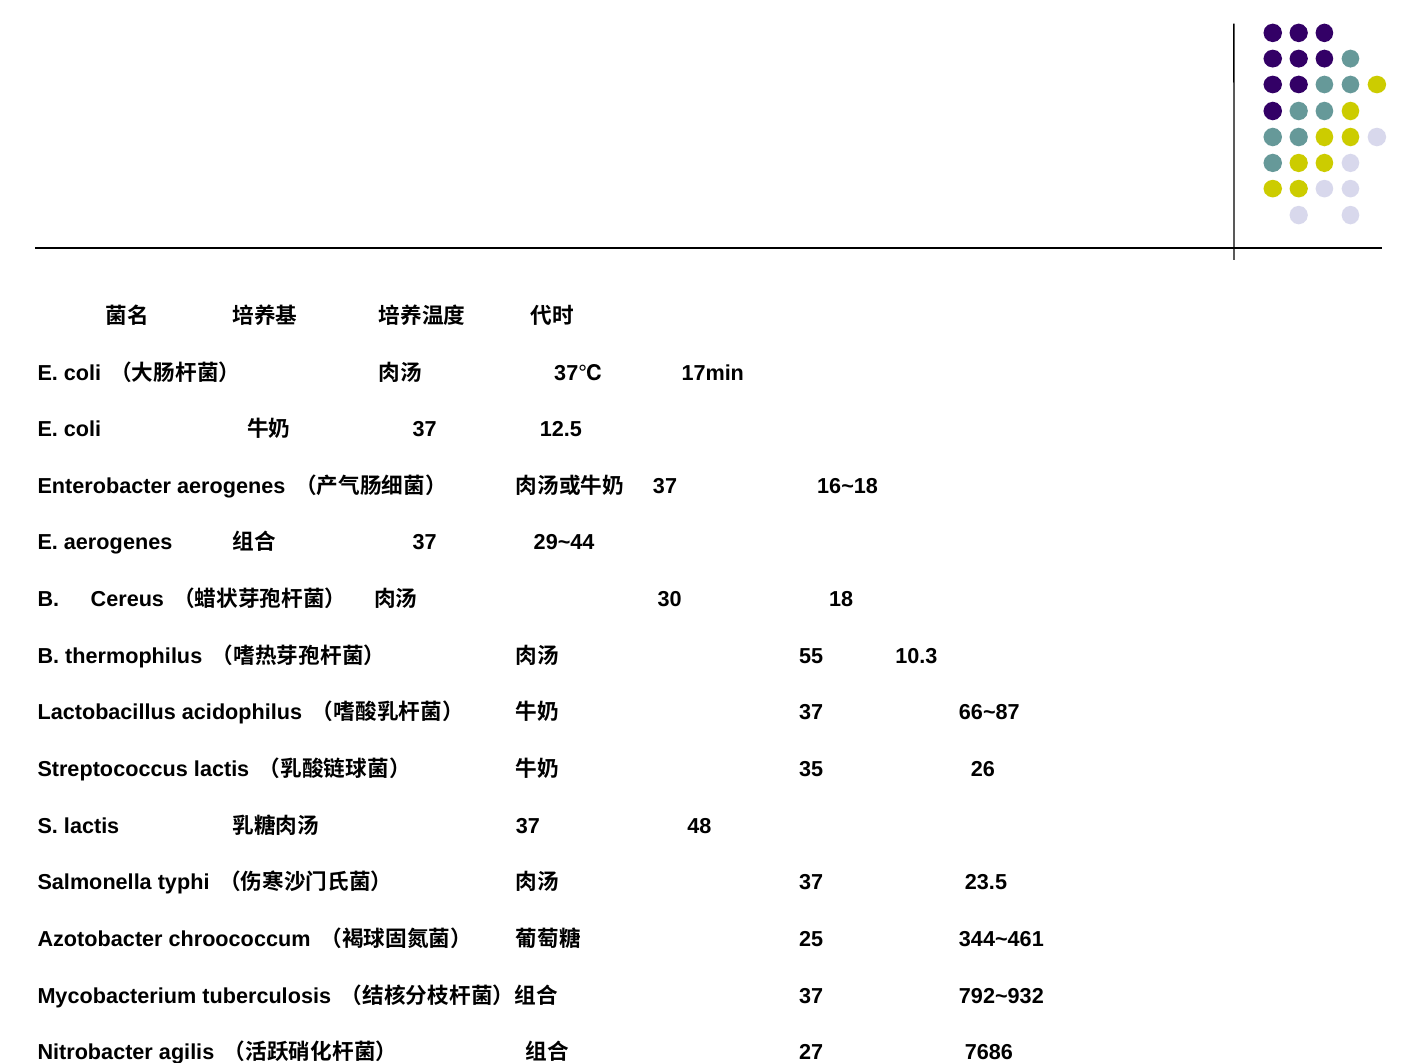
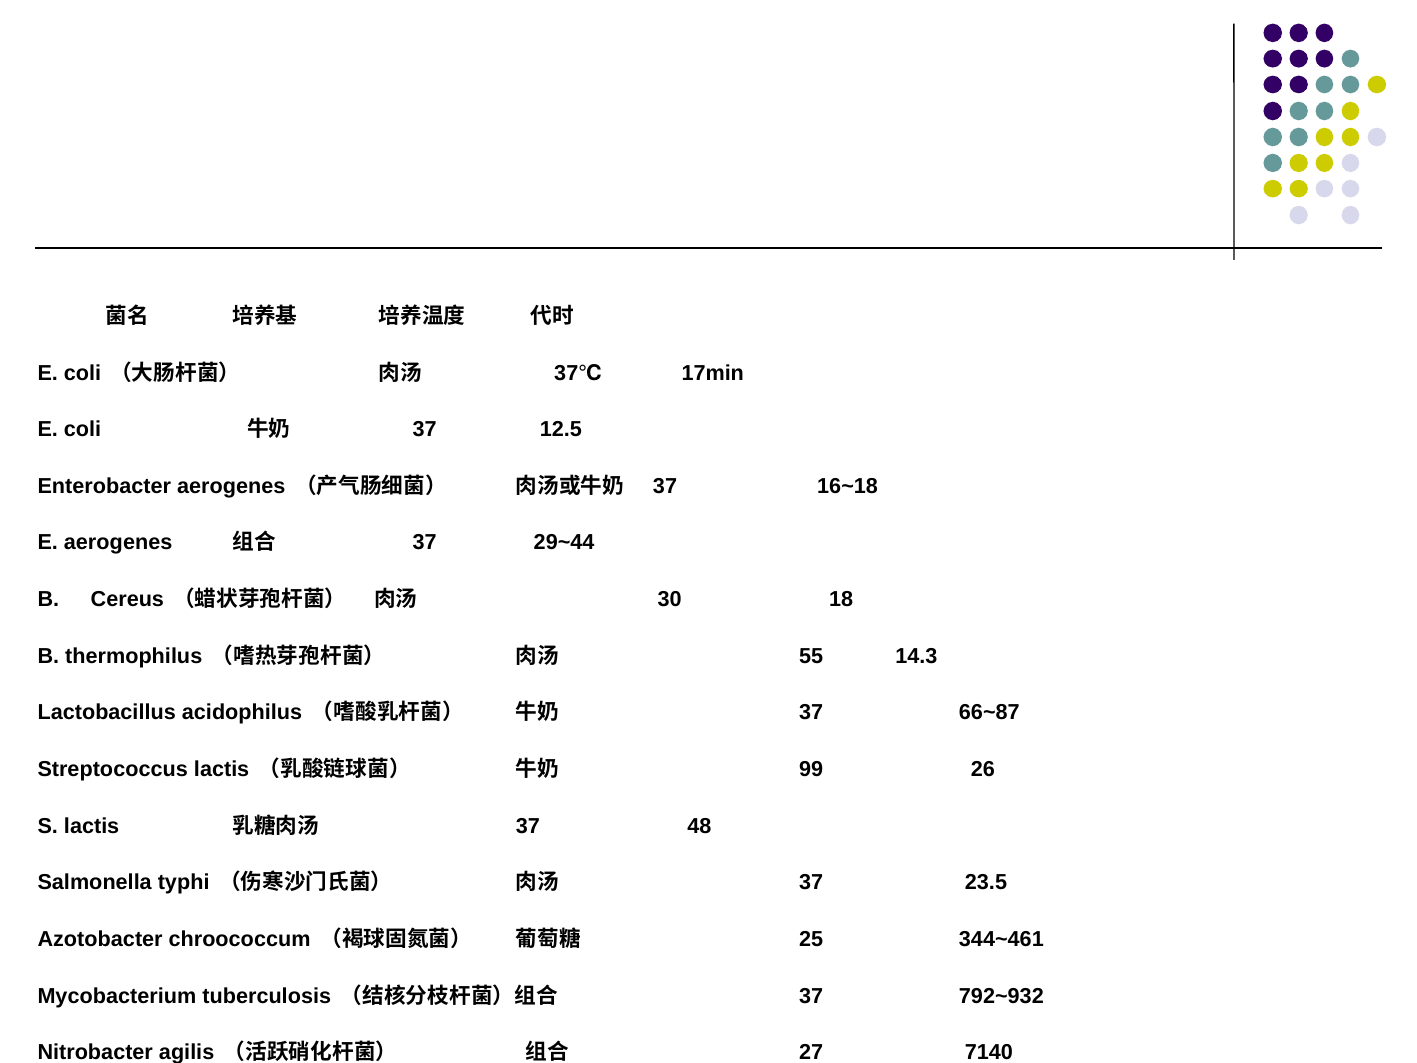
10.3: 10.3 -> 14.3 (916, 656)
35: 35 -> 99 (811, 769)
7686: 7686 -> 7140 (989, 1052)
